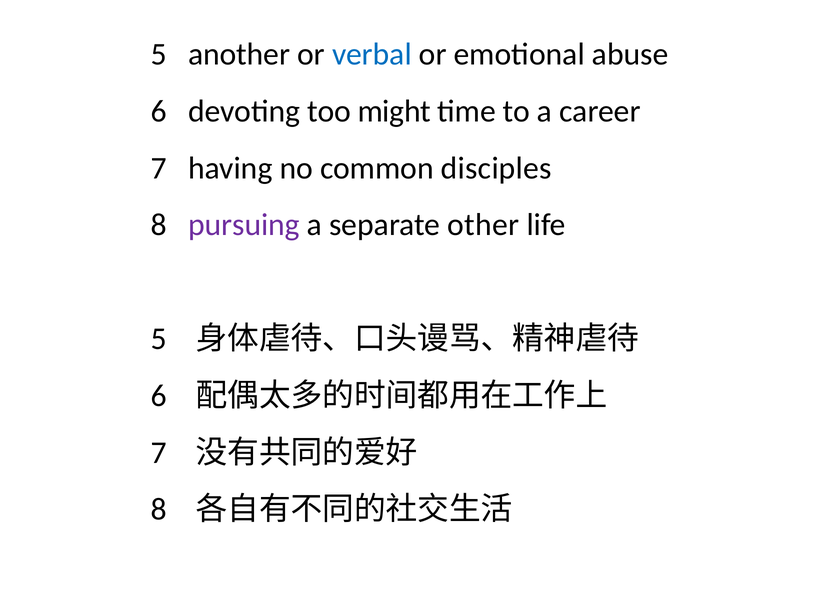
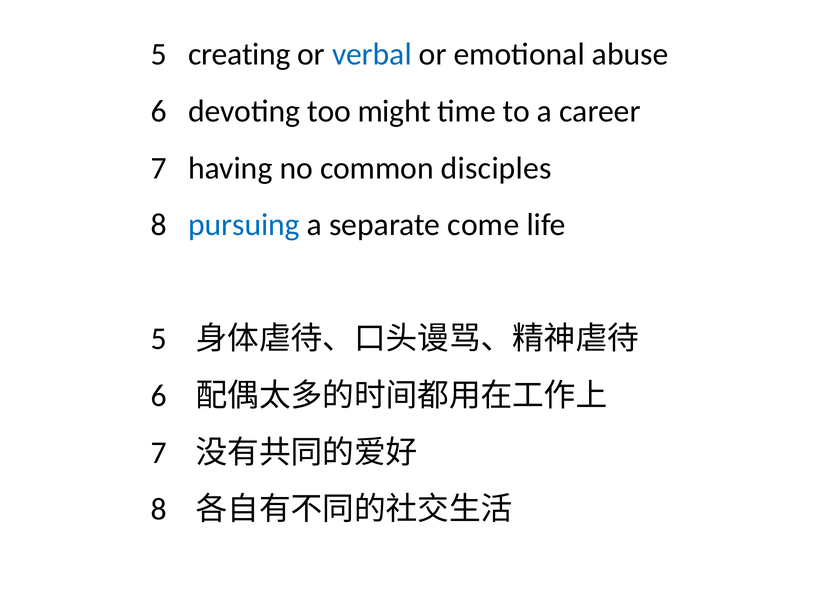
another: another -> creating (239, 54)
pursuing colour: purple -> blue (244, 225)
other: other -> come (483, 225)
